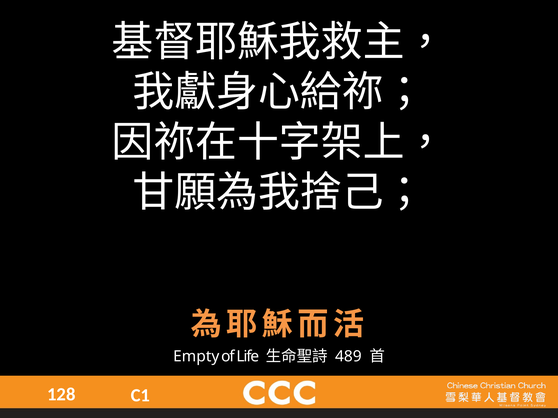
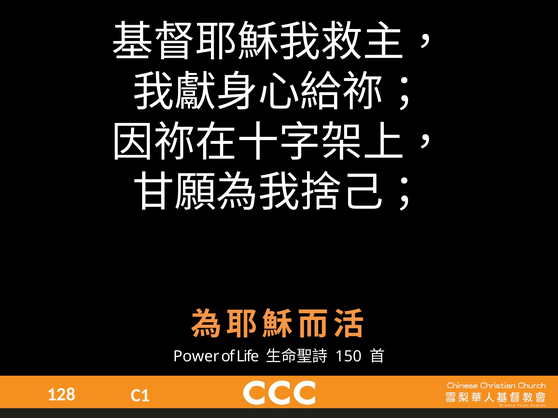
Empty: Empty -> Power (196, 357)
489: 489 -> 150 (348, 357)
